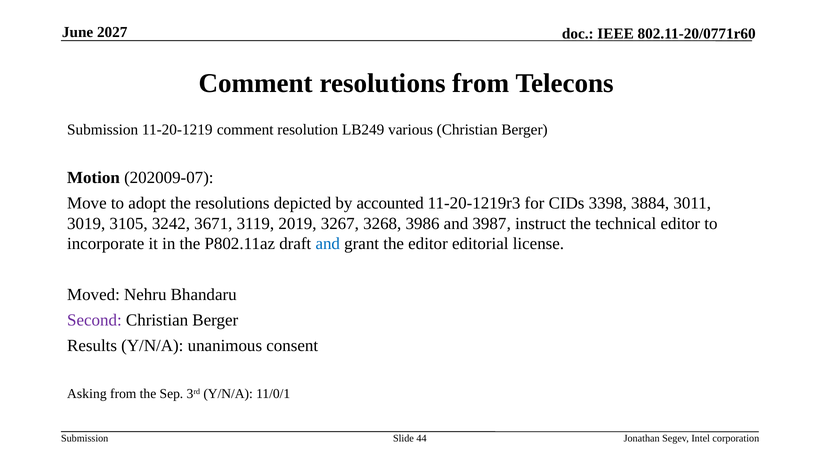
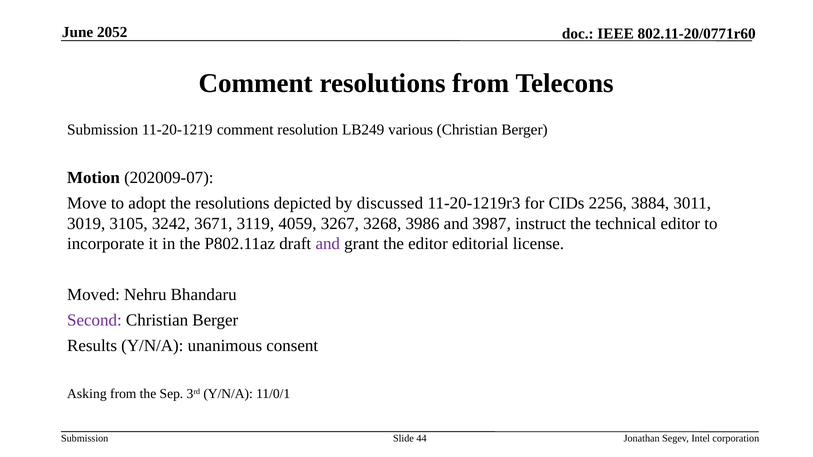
2027: 2027 -> 2052 (112, 32)
accounted: accounted -> discussed (390, 203)
3398: 3398 -> 2256 (608, 203)
2019: 2019 -> 4059 (297, 224)
and colour: blue -> purple (328, 244)
